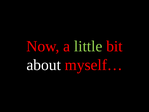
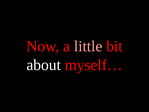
little colour: light green -> pink (88, 46)
